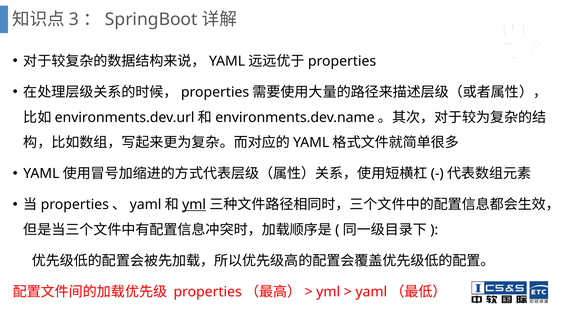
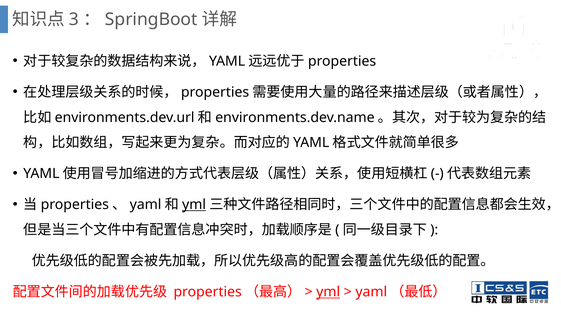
yml underline: none -> present (328, 292)
